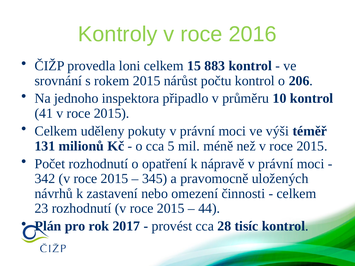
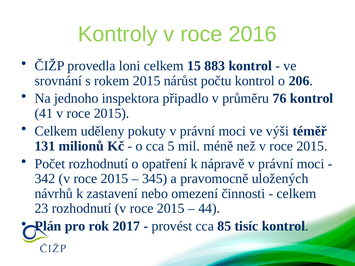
10: 10 -> 76 (280, 99)
28: 28 -> 85 (224, 226)
